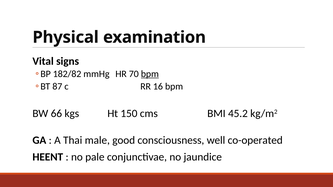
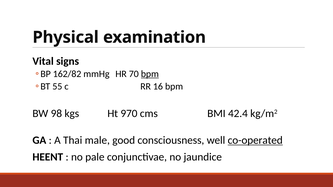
182/82: 182/82 -> 162/82 (67, 74)
87: 87 -> 55 (57, 87)
66: 66 -> 98 (56, 114)
150: 150 -> 970 (129, 114)
45.2: 45.2 -> 42.4 (238, 114)
co-operated underline: none -> present (255, 140)
